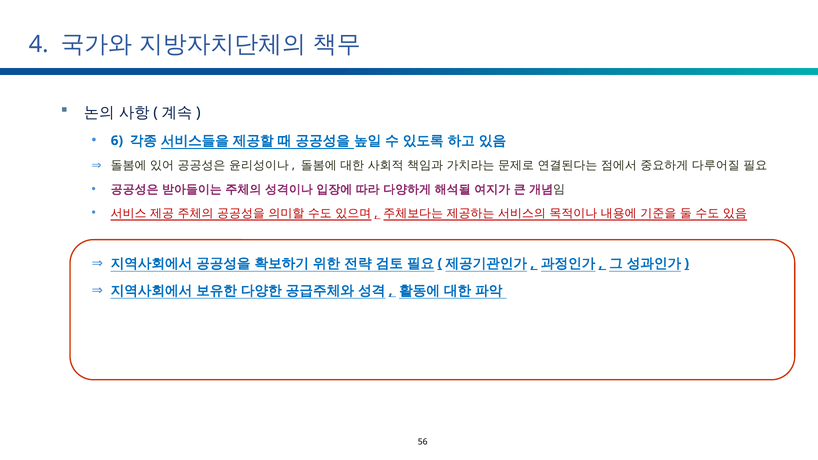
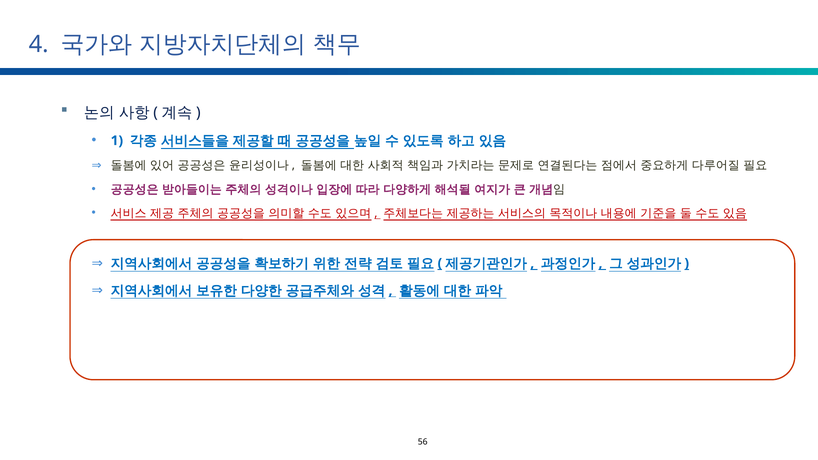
6: 6 -> 1 (117, 141)
